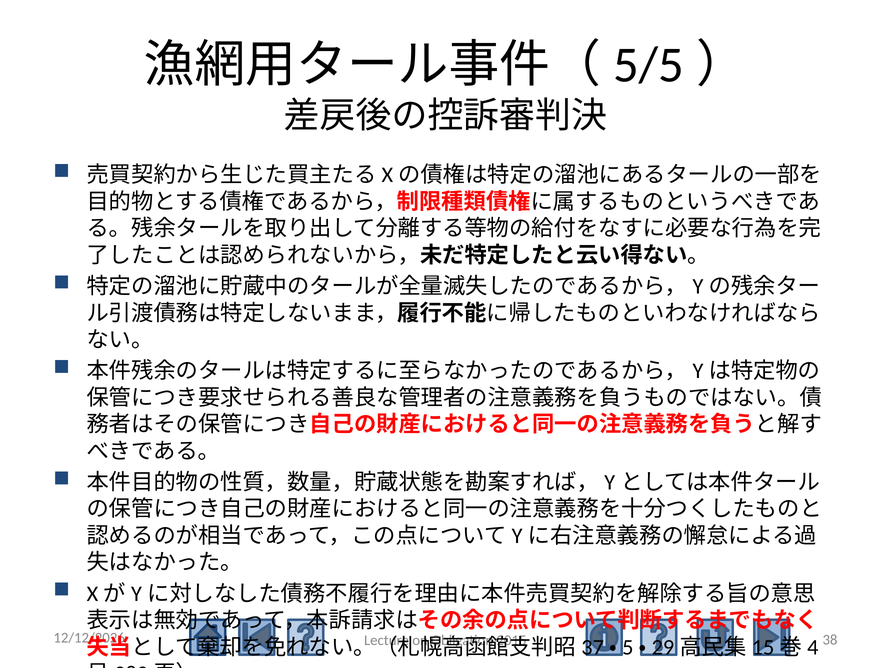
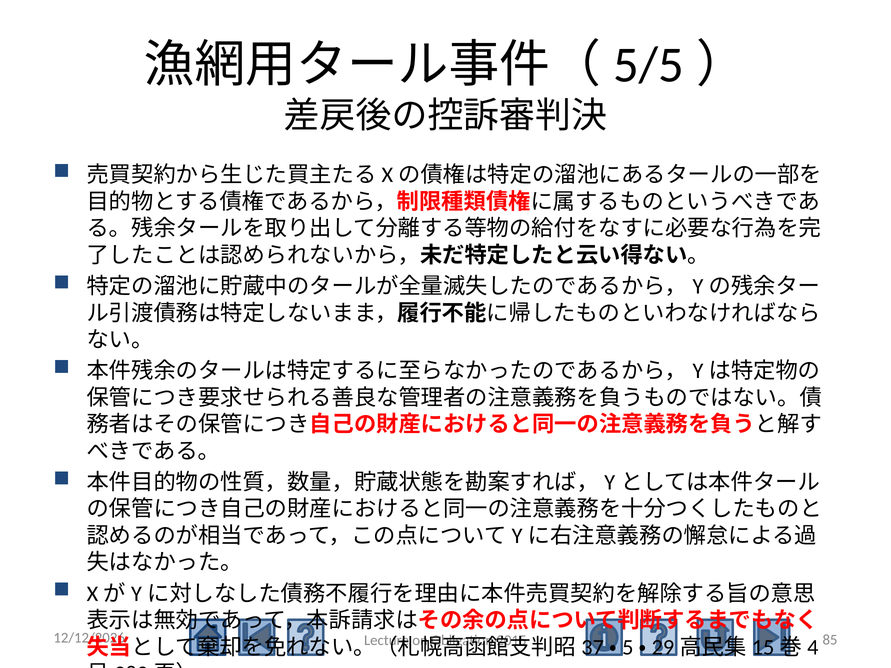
38: 38 -> 85 (830, 640)
